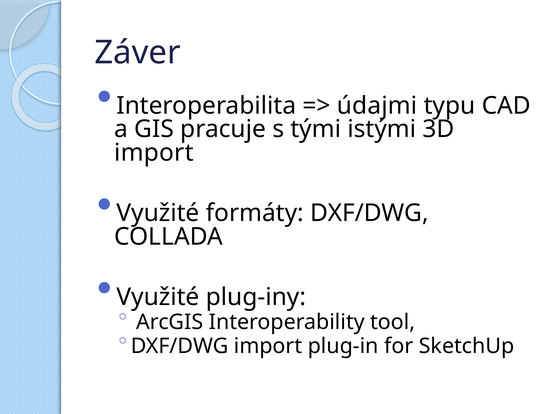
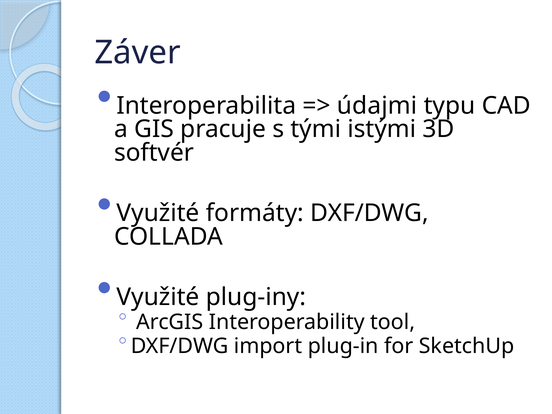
import: import -> softvér (154, 153)
